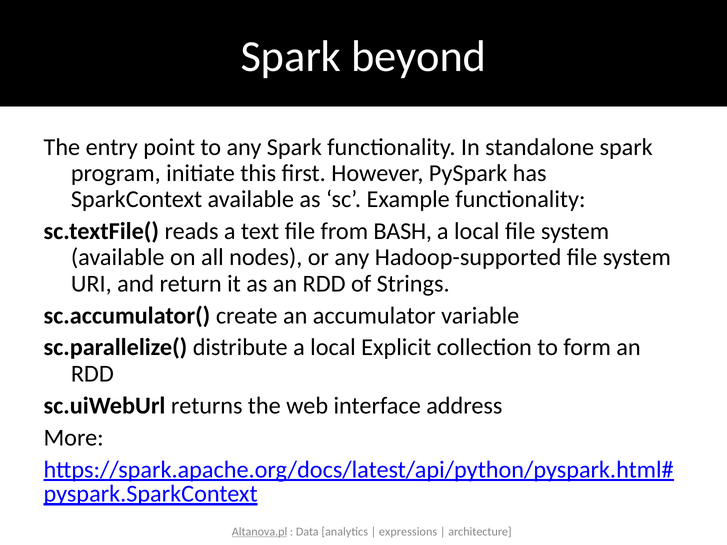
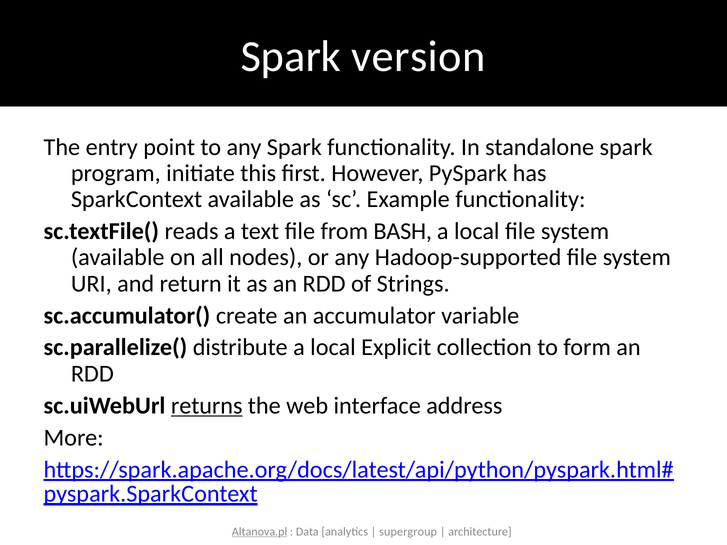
beyond: beyond -> version (418, 56)
returns underline: none -> present (207, 406)
expressions: expressions -> supergroup (408, 532)
